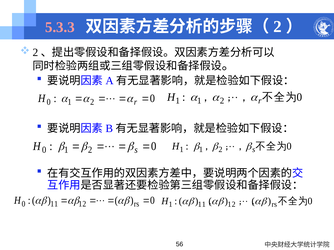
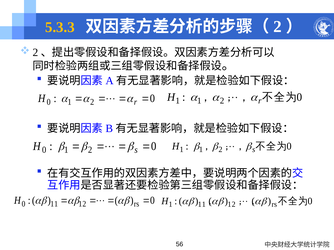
5.3.3 colour: pink -> yellow (60, 27)
